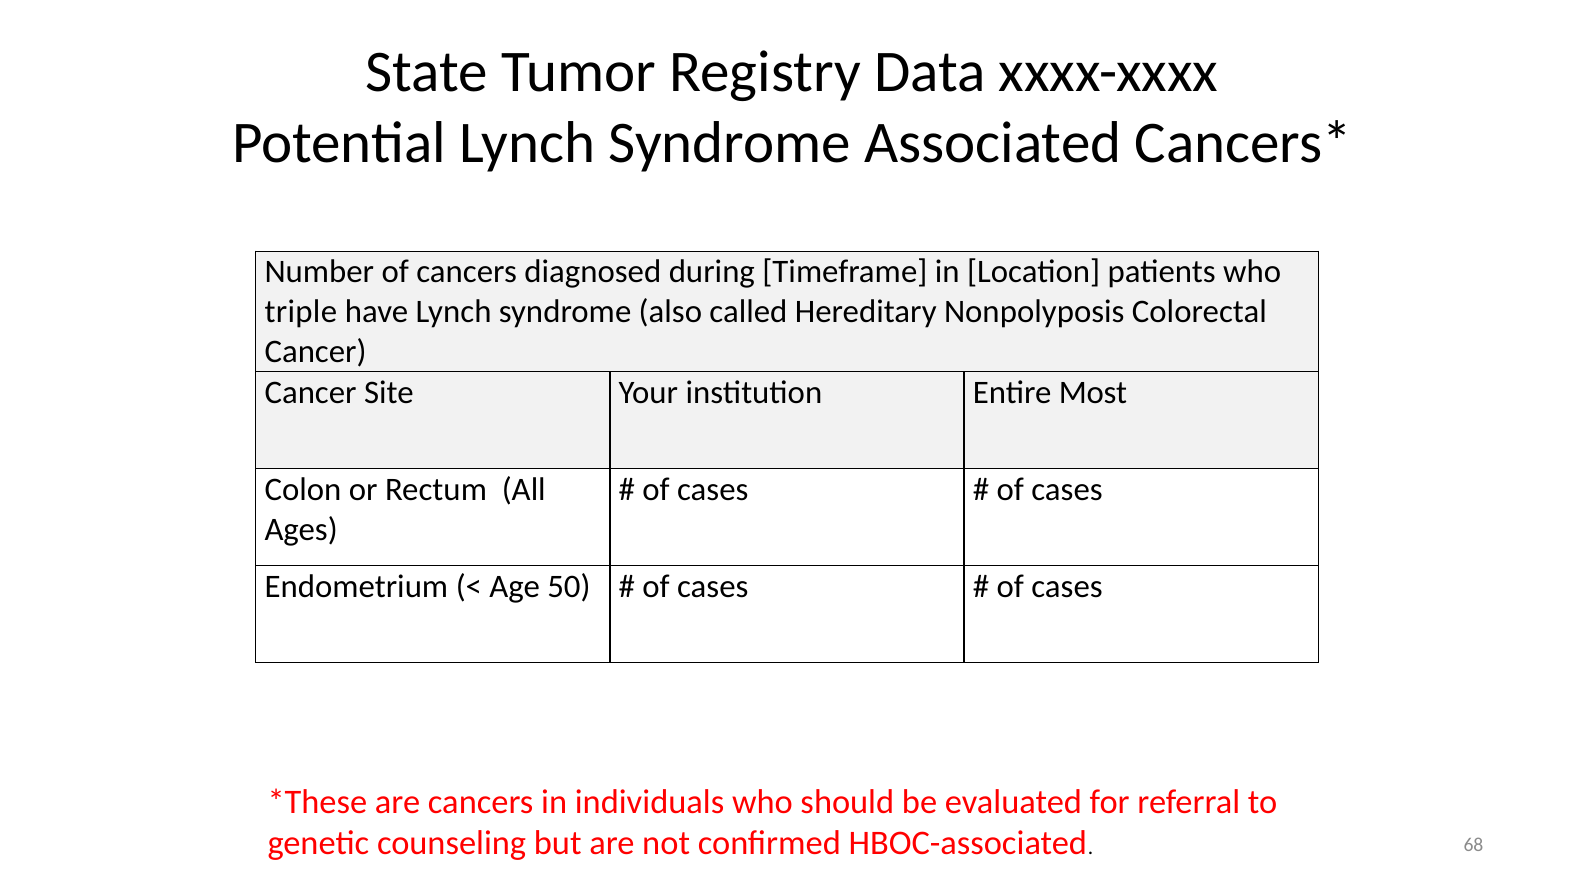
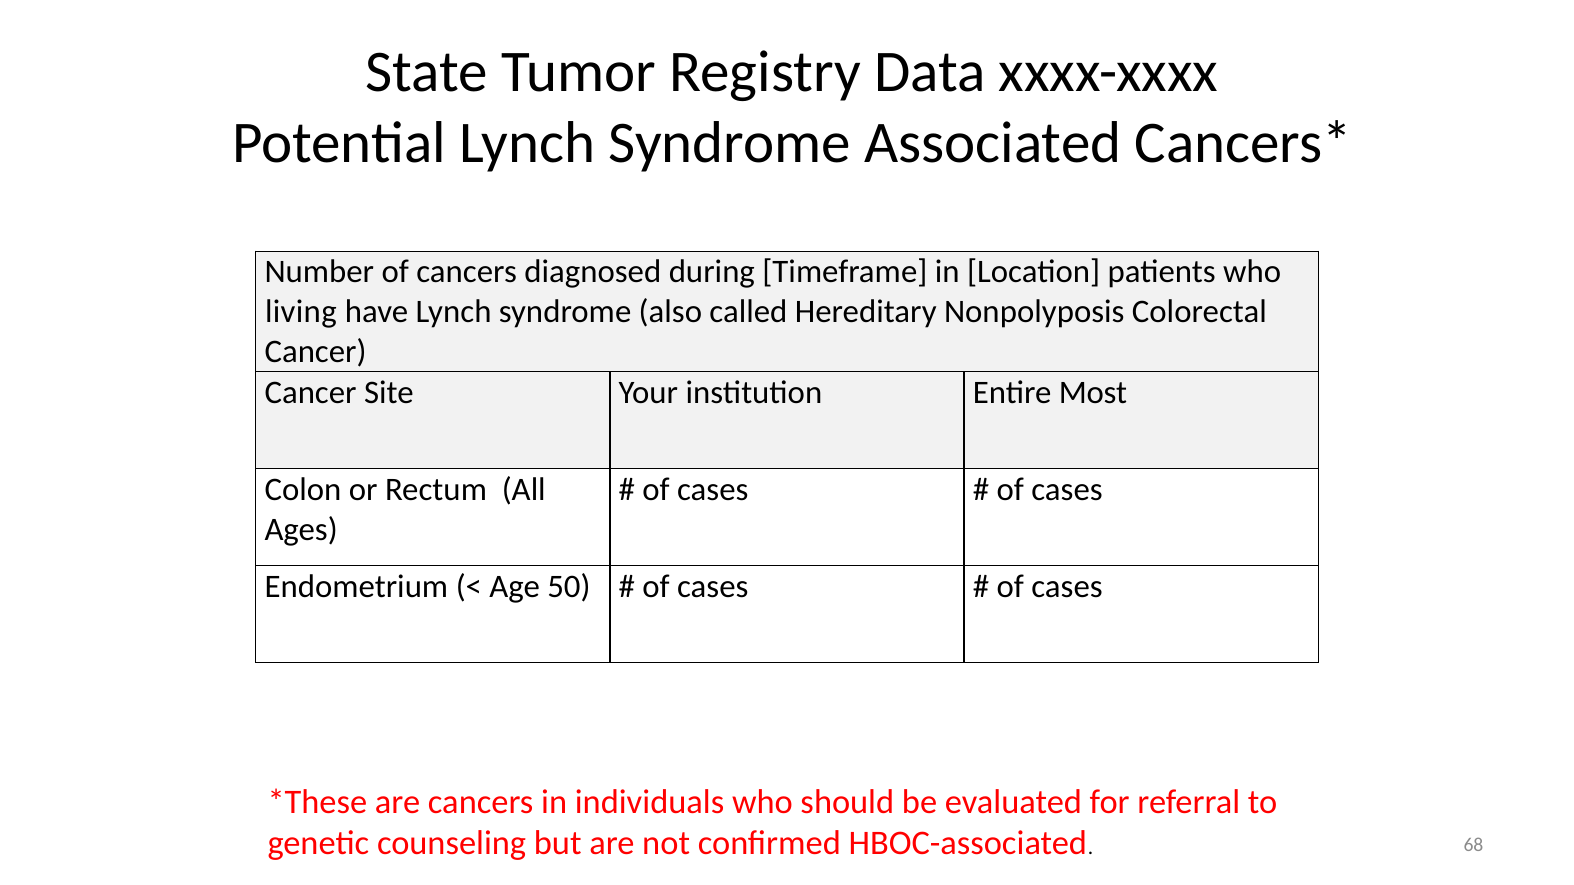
triple: triple -> living (301, 312)
